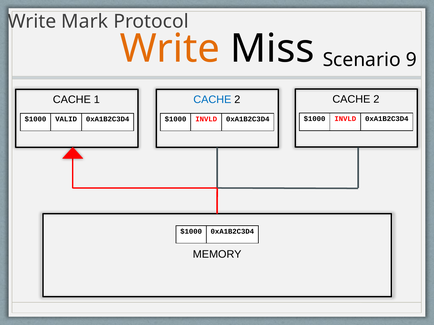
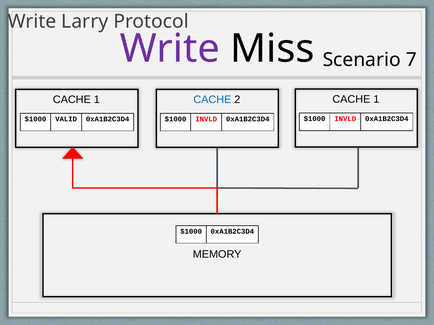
Mark: Mark -> Larry (85, 21)
Write colour: orange -> purple (170, 49)
9: 9 -> 7 (411, 60)
2: 2 -> 1 (376, 99)
